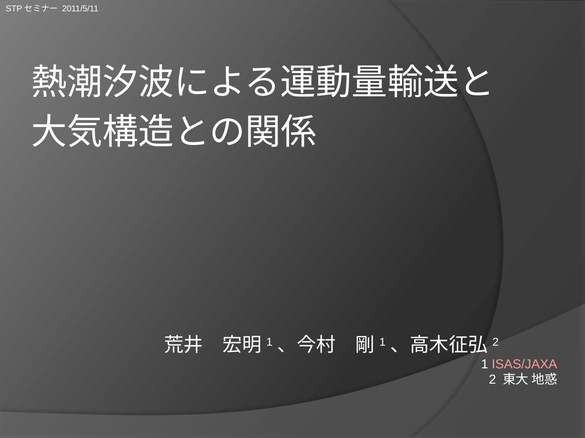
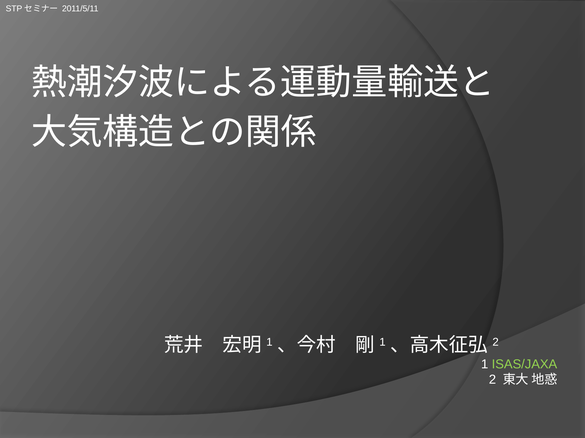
ISAS/JAXA colour: pink -> light green (524, 365)
